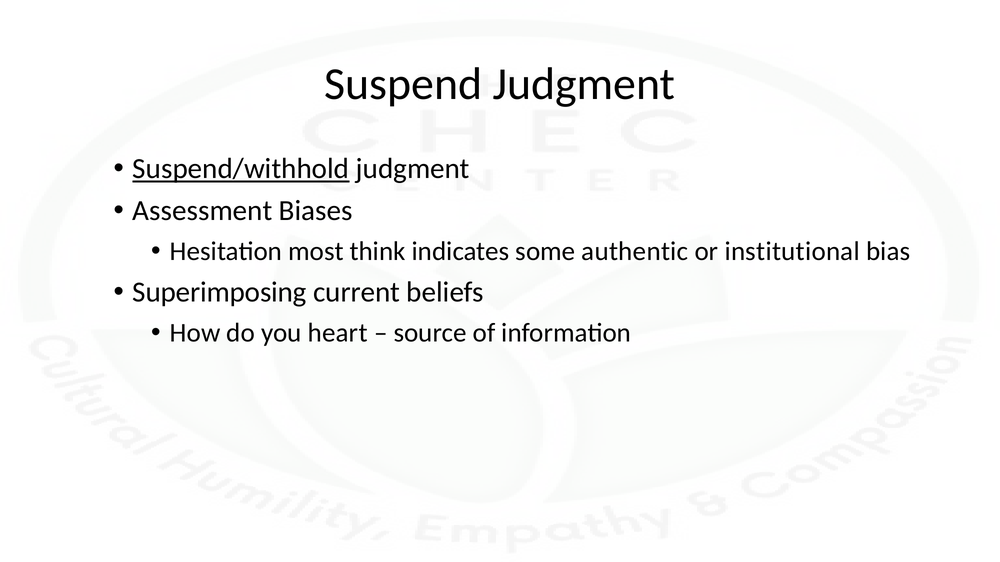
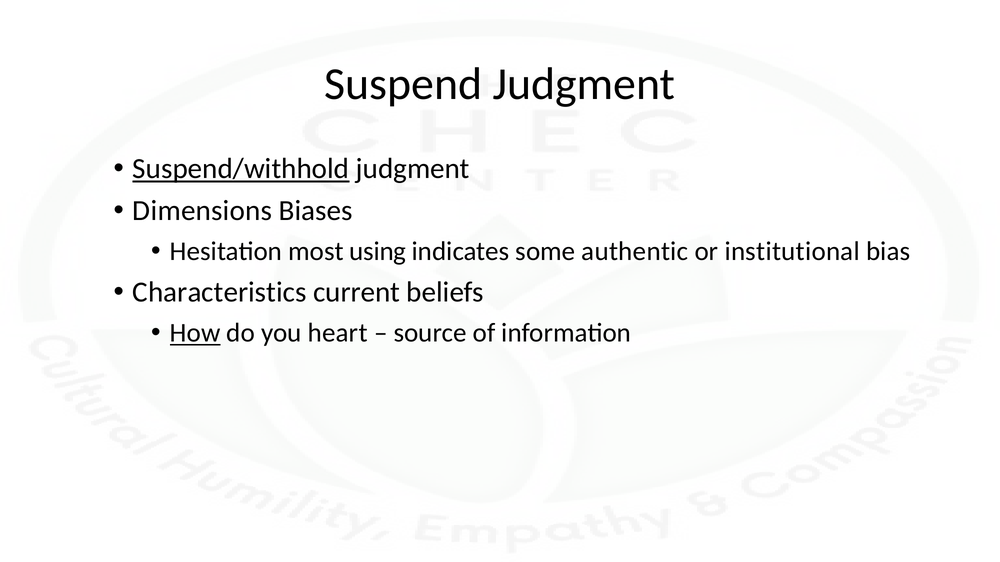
Assessment: Assessment -> Dimensions (202, 211)
think: think -> using (378, 252)
Superimposing: Superimposing -> Characteristics (219, 292)
How underline: none -> present (195, 333)
